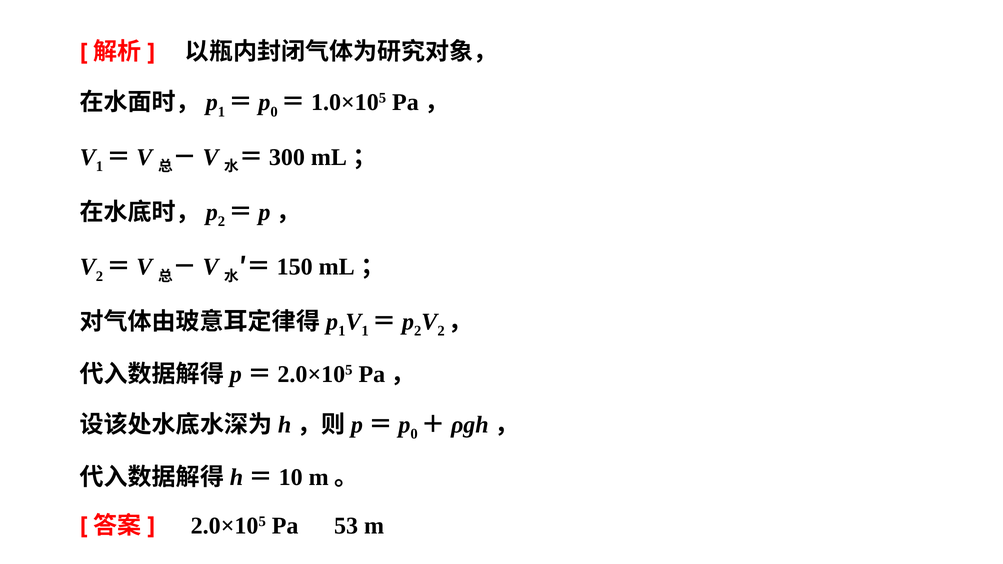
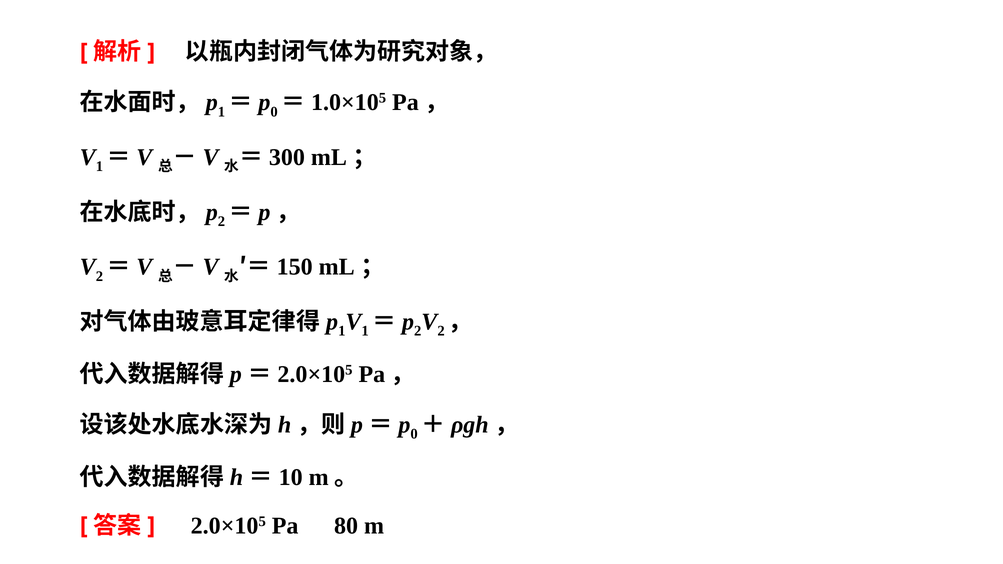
53: 53 -> 80 (346, 526)
